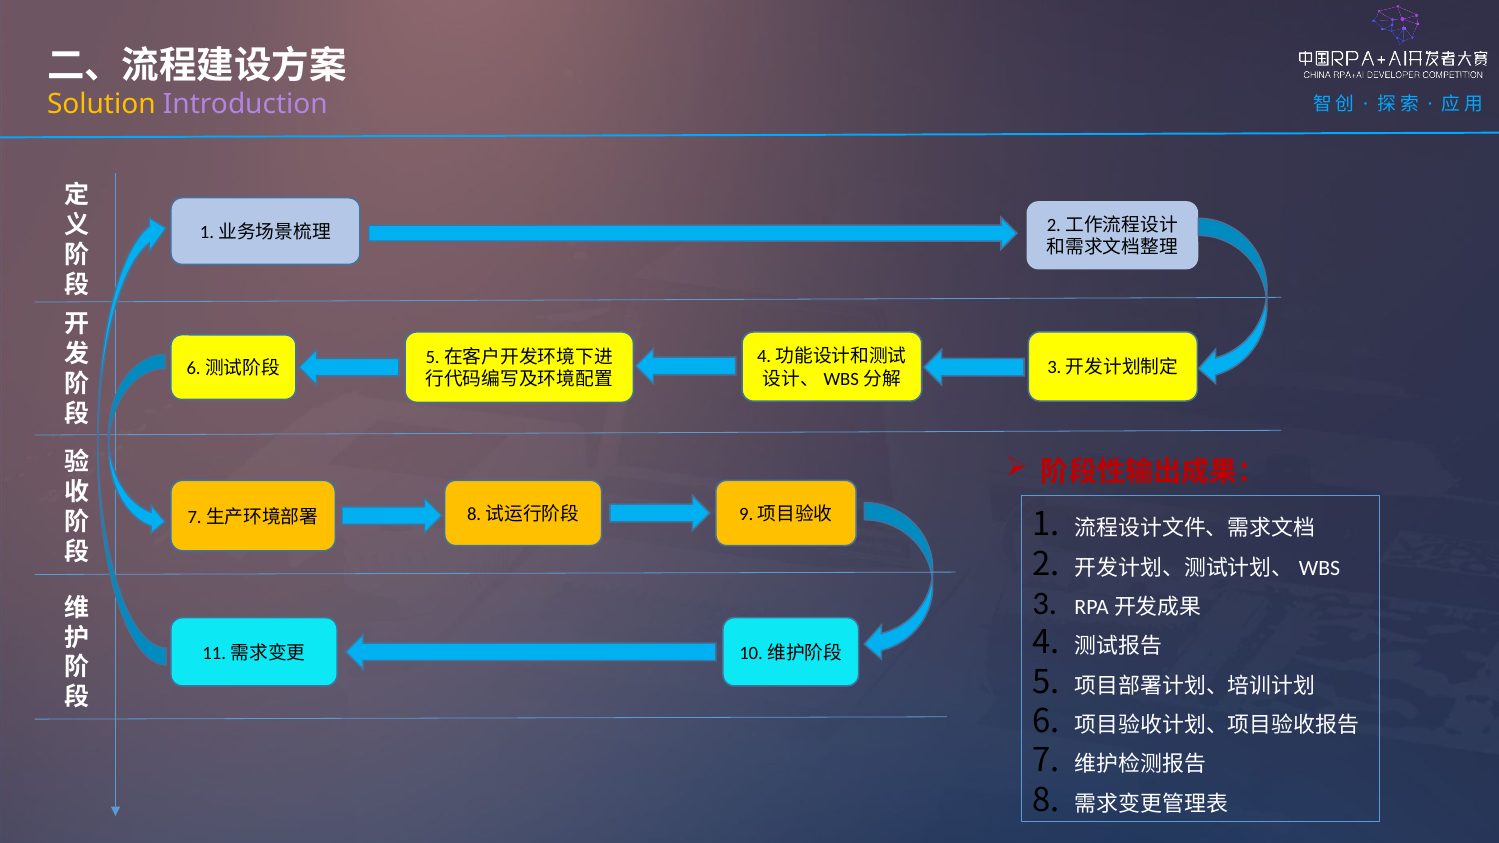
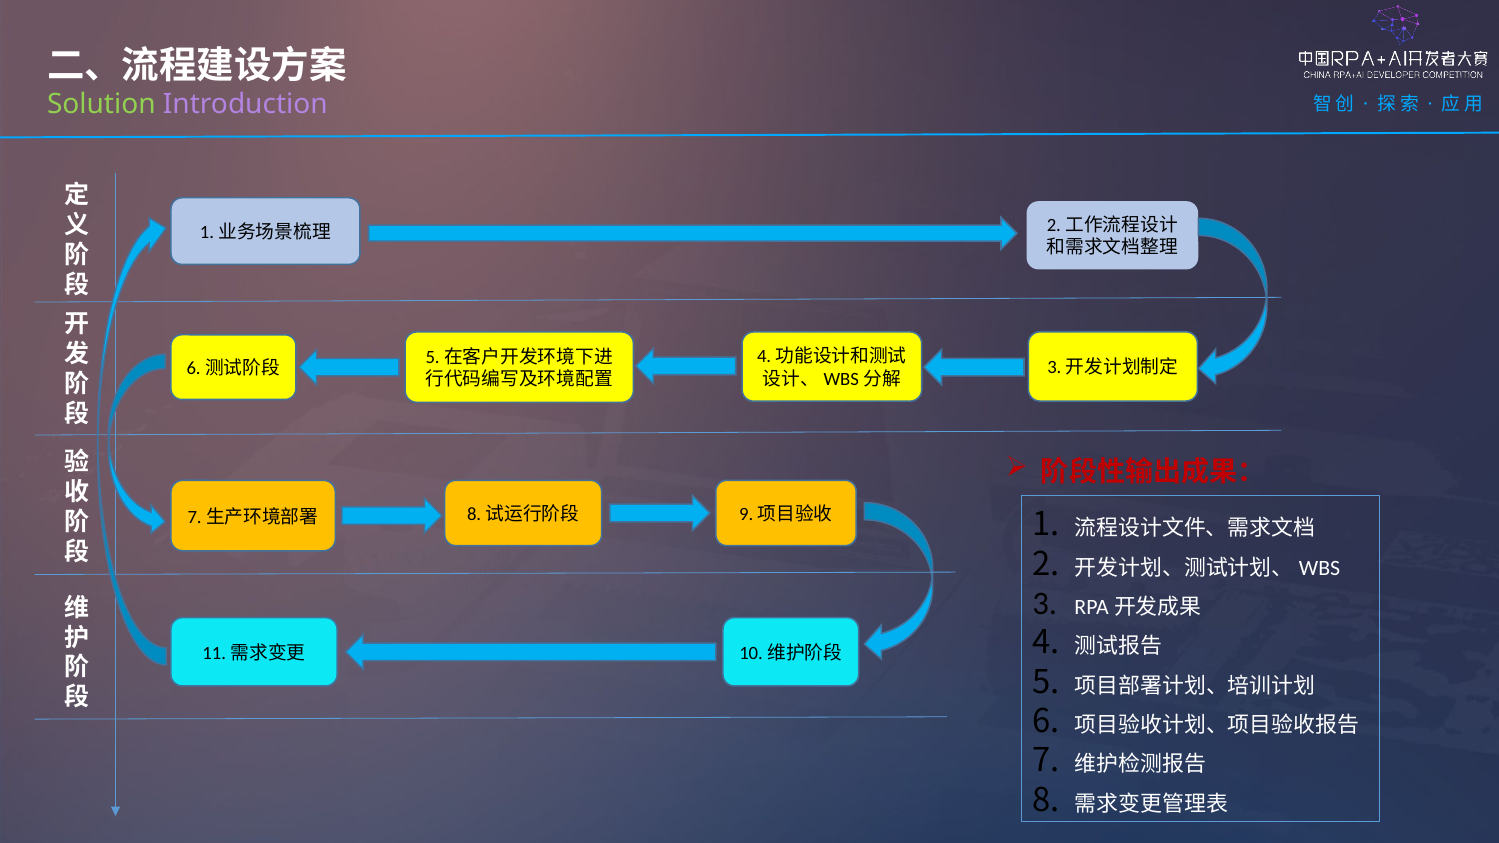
Solution colour: yellow -> light green (101, 104)
